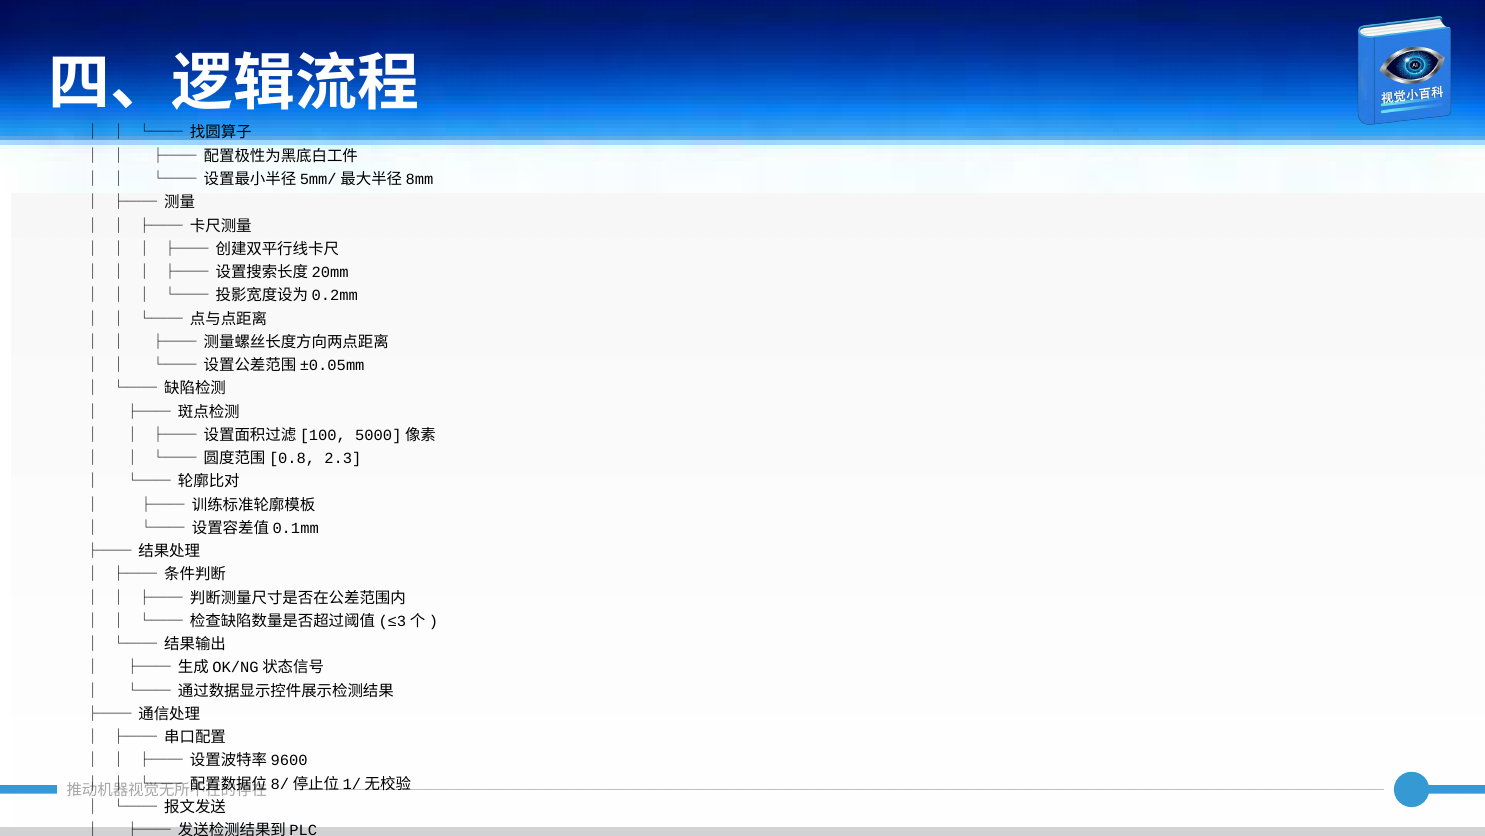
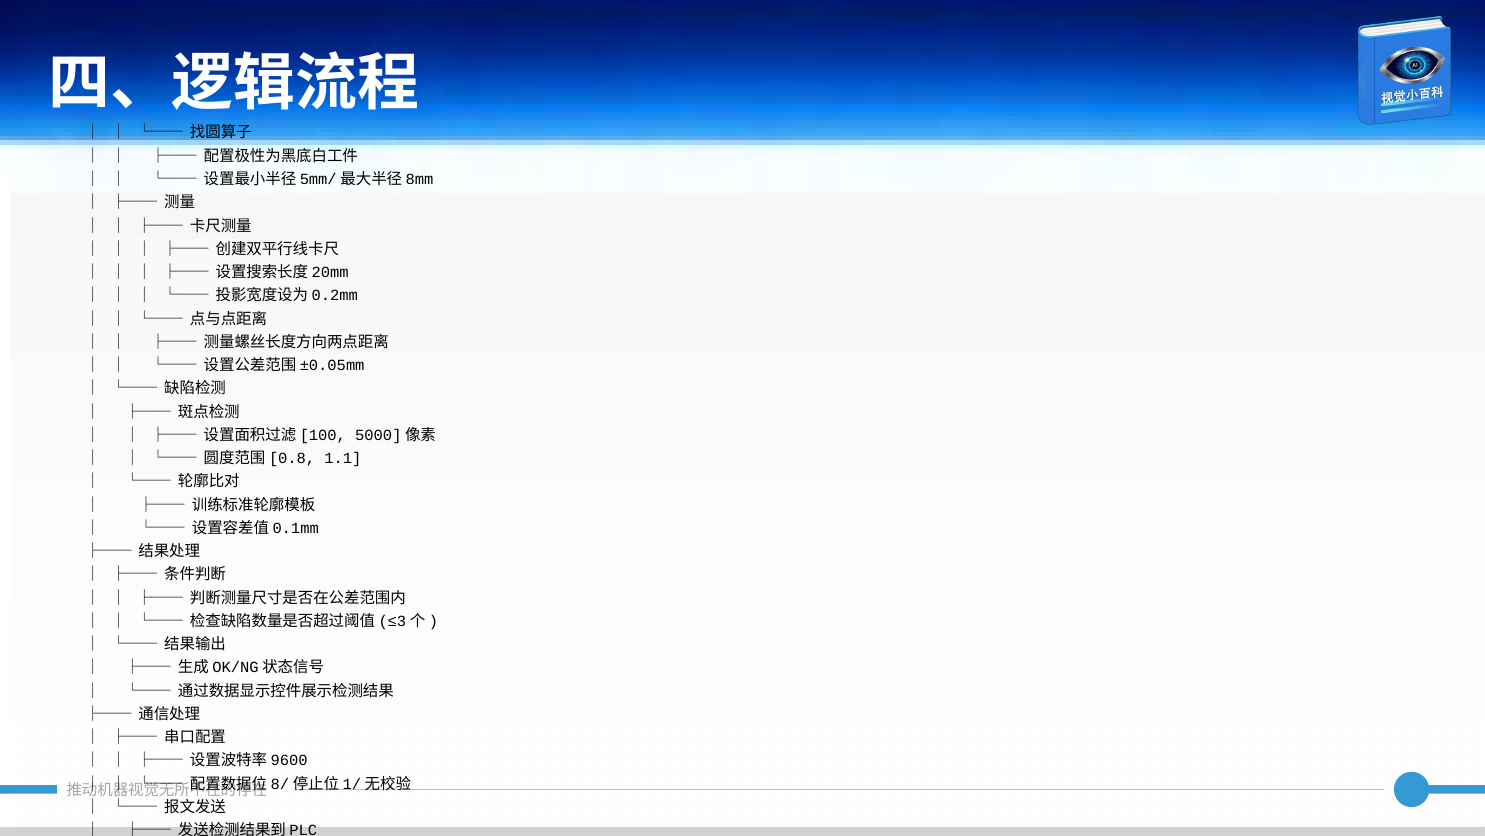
2.3: 2.3 -> 1.1 (343, 458)
